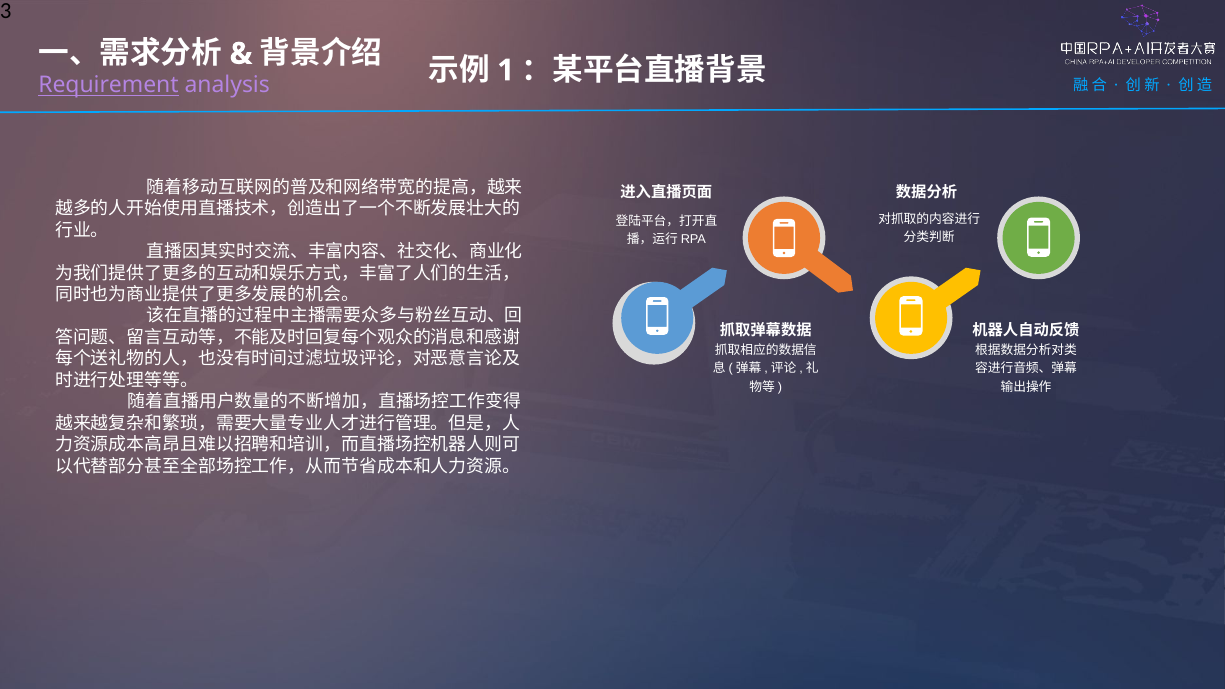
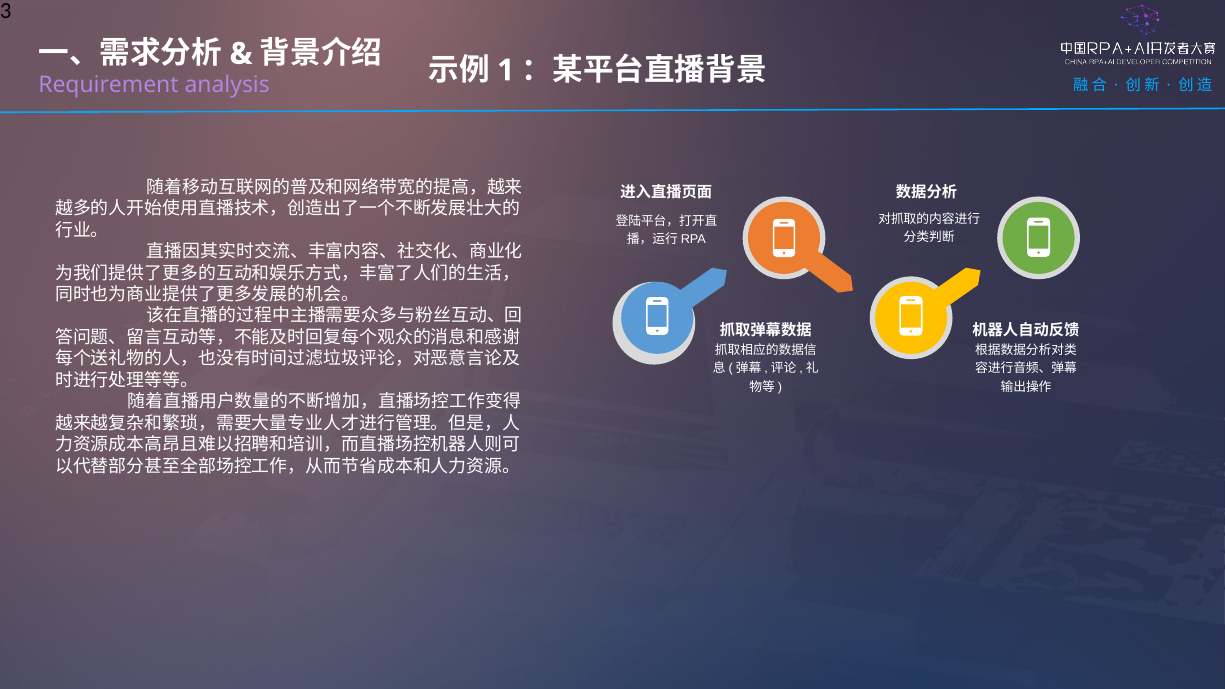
Requirement underline: present -> none (108, 85)
